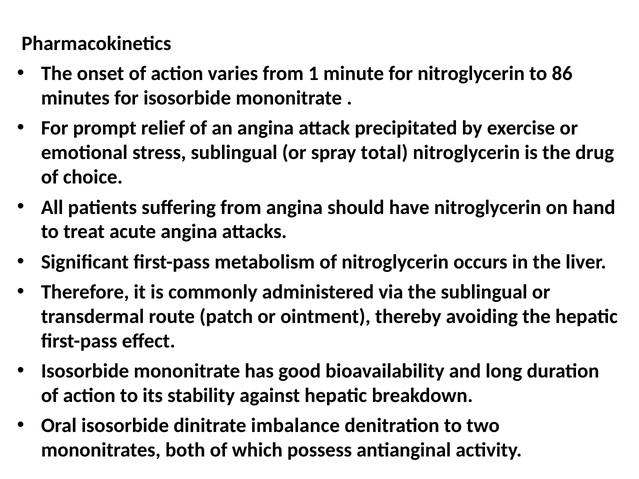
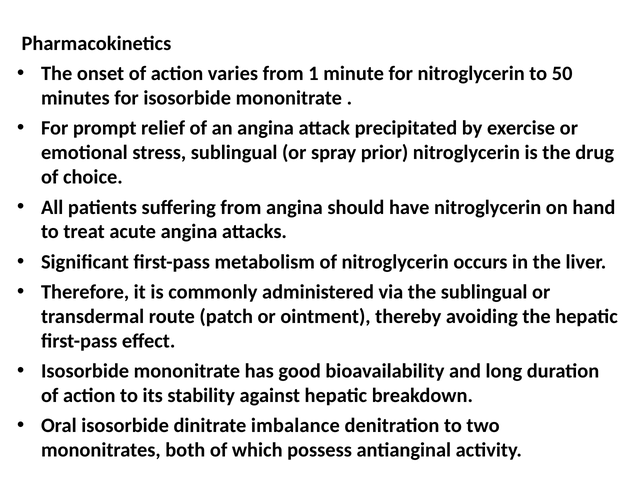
86: 86 -> 50 (562, 74)
total: total -> prior (385, 153)
